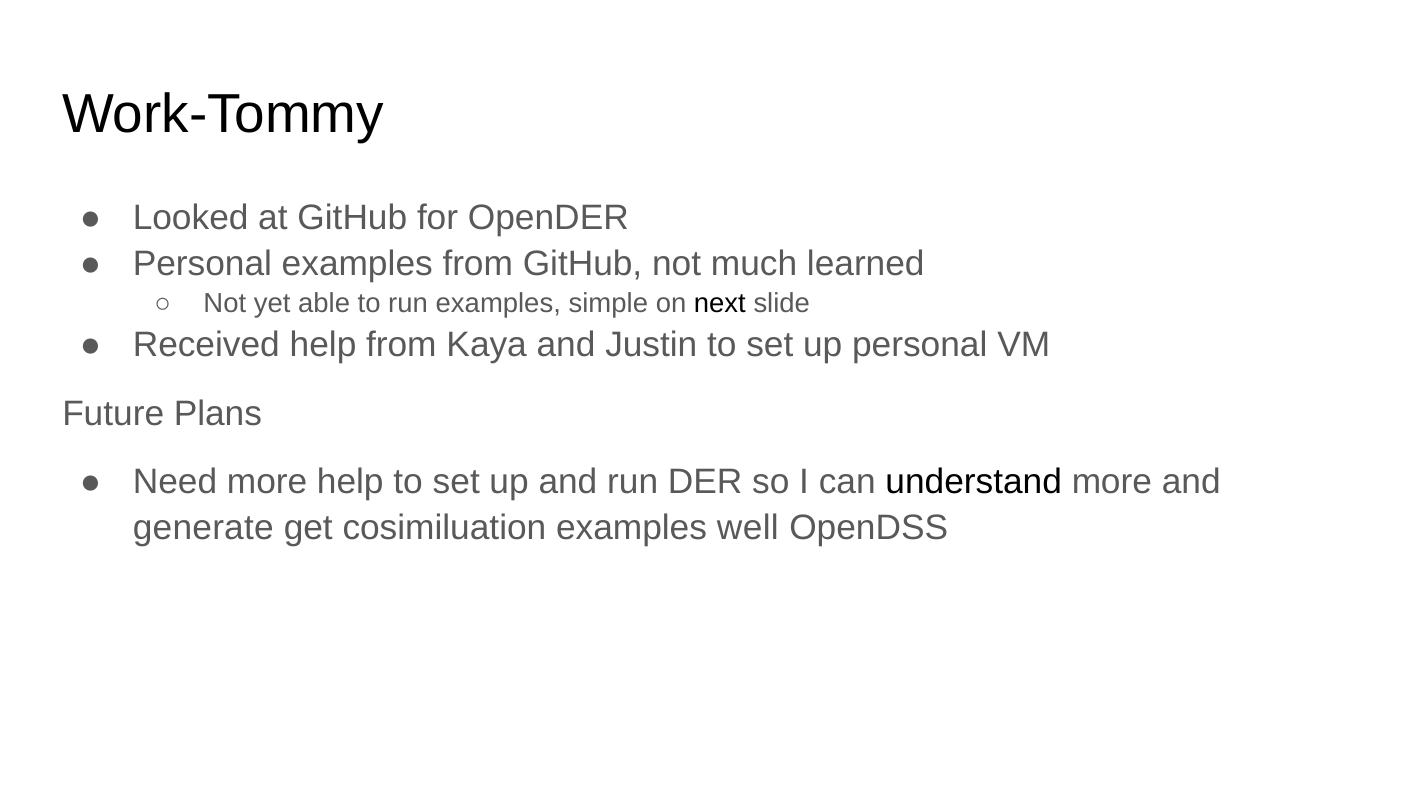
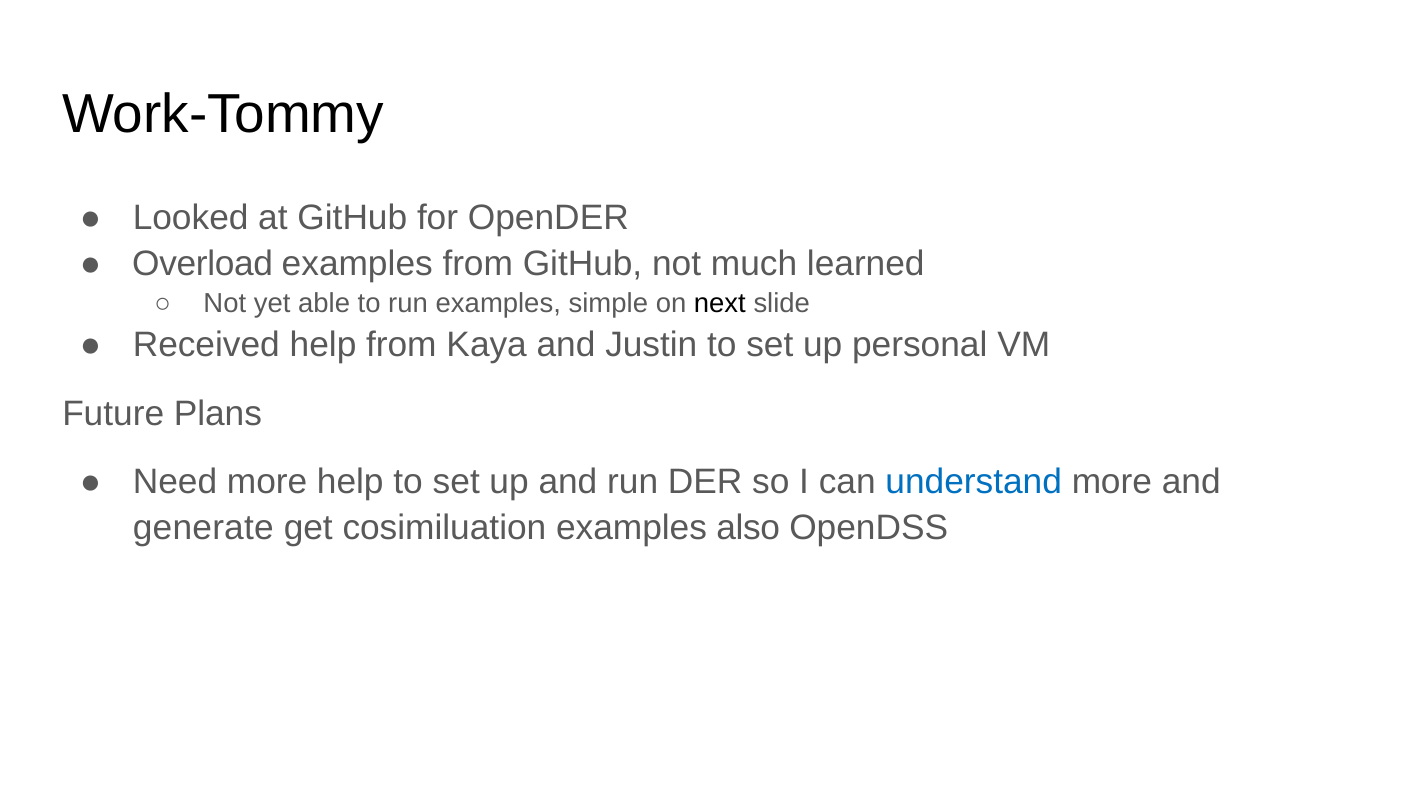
Personal: Personal -> Overload (203, 264)
understand colour: black -> blue (974, 482)
well: well -> also (748, 528)
